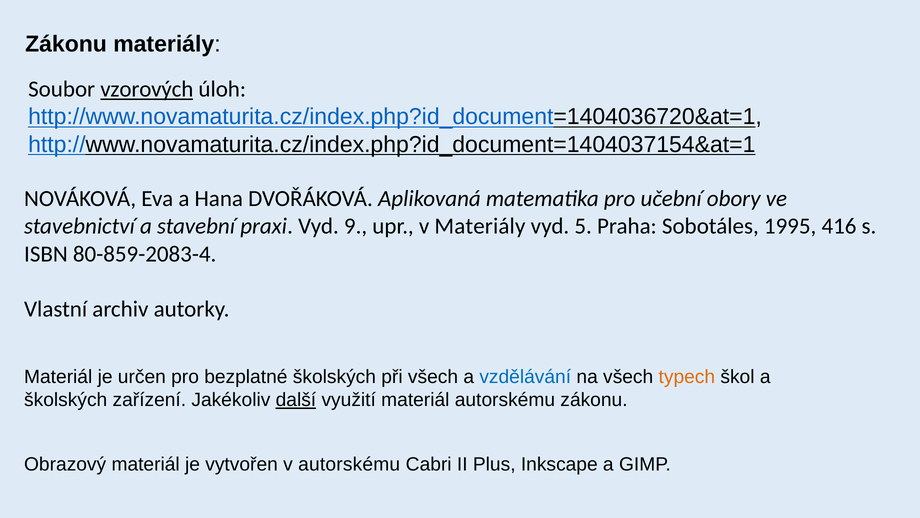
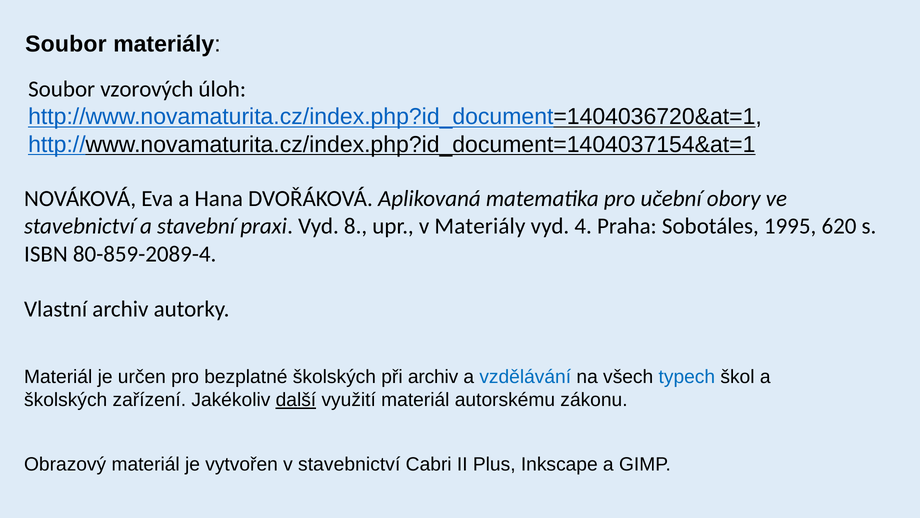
Zákonu: Zákonu -> Soubor (66, 44)
vzorových underline: present -> none (147, 89)
9: 9 -> 8 (356, 226)
5: 5 -> 4 (583, 226)
416: 416 -> 620 (839, 226)
80-859-2083-4: 80-859-2083-4 -> 80-859-2089-4 (145, 254)
při všech: všech -> archiv (433, 377)
typech colour: orange -> blue (687, 377)
v autorskému: autorskému -> stavebnictví (349, 464)
